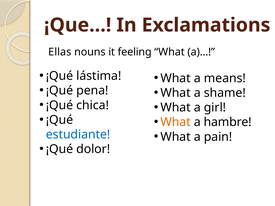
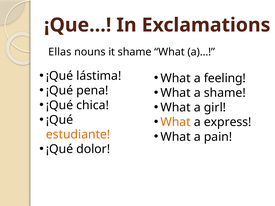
it feeling: feeling -> shame (135, 52)
means: means -> feeling (225, 78)
hambre: hambre -> express (228, 122)
estudiante colour: blue -> orange (78, 135)
